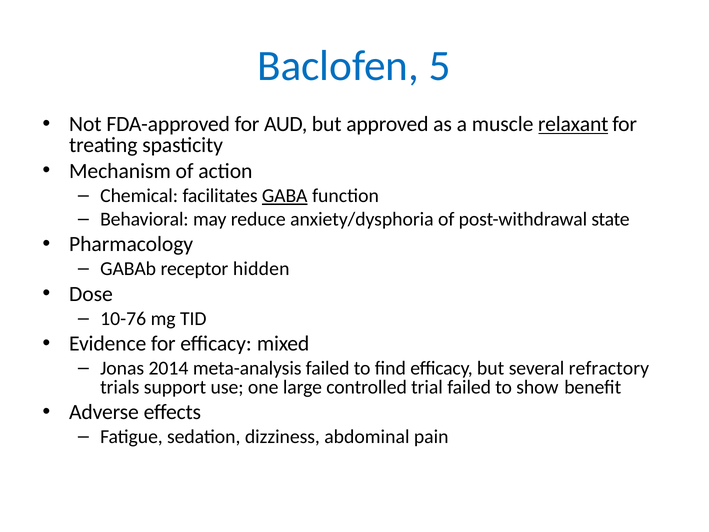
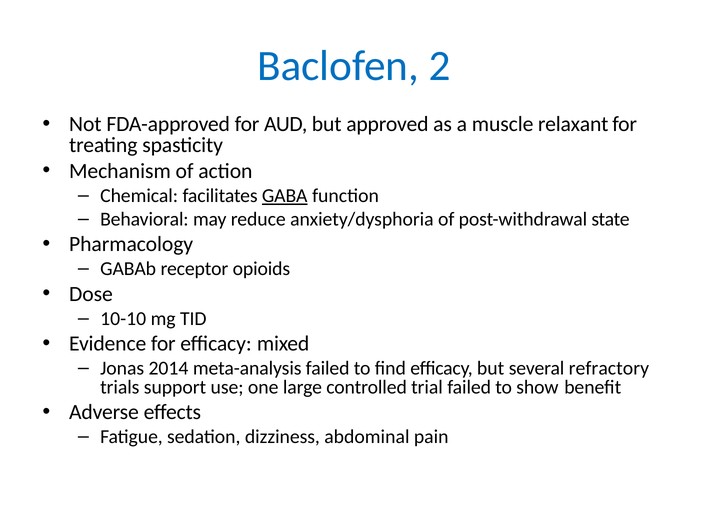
5: 5 -> 2 (440, 66)
relaxant underline: present -> none (573, 124)
hidden: hidden -> opioids (261, 269)
10-76: 10-76 -> 10-10 (123, 318)
